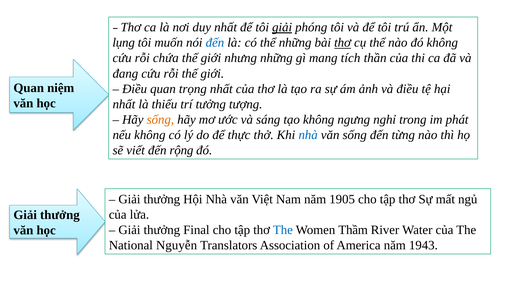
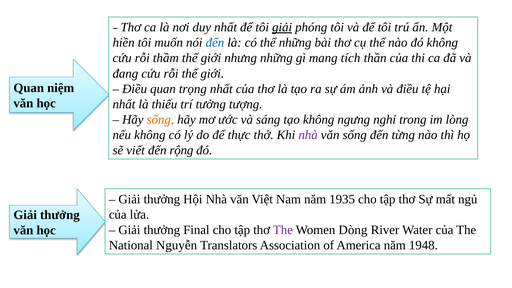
lụng: lụng -> hiền (124, 43)
thơ underline: present -> none (343, 43)
chứa: chứa -> thầm (166, 58)
phát: phát -> lòng (457, 120)
nhà colour: blue -> purple (308, 135)
1905: 1905 -> 1935 (342, 199)
The colour: blue -> purple (283, 230)
Thầm: Thầm -> Dòng (353, 230)
1943: 1943 -> 1948 (423, 245)
